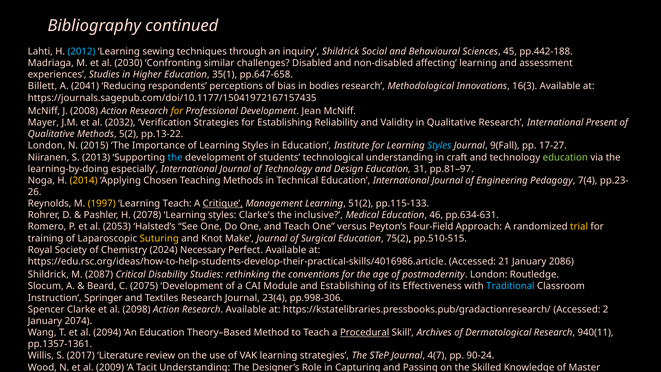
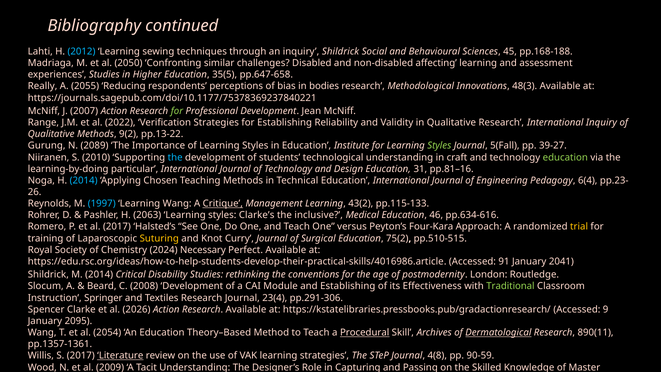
pp.442-188: pp.442-188 -> pp.168-188 (546, 52)
2030: 2030 -> 2050 (128, 63)
35(1: 35(1 -> 35(5 (225, 75)
Billett: Billett -> Really (43, 86)
2041: 2041 -> 2055 (85, 86)
16(3: 16(3 -> 48(3 (525, 86)
https://journals.sagepub.com/doi/10.1177/15041972167157435: https://journals.sagepub.com/doi/10.1177/15041972167157435 -> https://journals.sagepub.com/doi/10.1177/75378369237840221 (172, 98)
2008: 2008 -> 2007 (84, 111)
for colour: yellow -> light green (177, 111)
Mayer: Mayer -> Range (43, 123)
2032: 2032 -> 2022 (120, 123)
International Present: Present -> Inquiry (601, 123)
5(2: 5(2 -> 9(2 (129, 134)
London: London -> Gurung (47, 146)
2015: 2015 -> 2089 (94, 146)
Styles colour: light blue -> light green (439, 146)
9(Fall: 9(Fall -> 5(Fall (505, 146)
17-27: 17-27 -> 39-27 (553, 146)
2013: 2013 -> 2010 (96, 157)
especially: especially -> particular (135, 169)
pp.81–97: pp.81–97 -> pp.81–16 (452, 169)
2014 colour: yellow -> light blue (84, 180)
7(4: 7(4 -> 6(4 (588, 180)
1997 colour: yellow -> light blue (102, 204)
Learning Teach: Teach -> Wang (177, 204)
51(2: 51(2 -> 43(2 (361, 204)
2078: 2078 -> 2063 (147, 215)
pp.634-631: pp.634-631 -> pp.634-616 (472, 215)
al 2053: 2053 -> 2017 (117, 227)
Four-Field: Four-Field -> Four-Kara (431, 227)
Make: Make -> Curry (239, 238)
21: 21 -> 91 (504, 261)
2086: 2086 -> 2041 (561, 261)
M 2087: 2087 -> 2014 (99, 275)
2075: 2075 -> 2008 (144, 286)
Traditional colour: light blue -> light green (510, 286)
pp.998-306: pp.998-306 -> pp.291-306 (316, 298)
2098: 2098 -> 2026 (137, 309)
2: 2 -> 9 (606, 309)
2074: 2074 -> 2095 (78, 321)
2094: 2094 -> 2054 (107, 332)
Dermatological underline: none -> present (498, 332)
940(11: 940(11 -> 890(11 (596, 332)
Literature underline: none -> present (120, 356)
4(7: 4(7 -> 4(8 (437, 356)
90-24: 90-24 -> 90-59 (480, 356)
